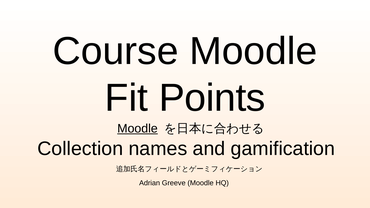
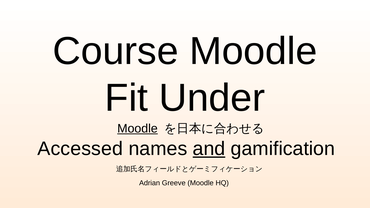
Points: Points -> Under (212, 98)
Collection: Collection -> Accessed (80, 149)
and underline: none -> present (209, 149)
